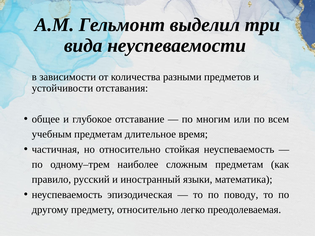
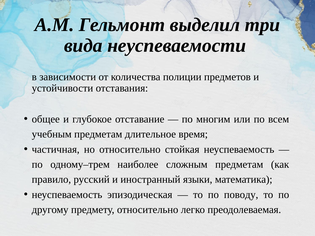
разными: разными -> полиции (182, 77)
